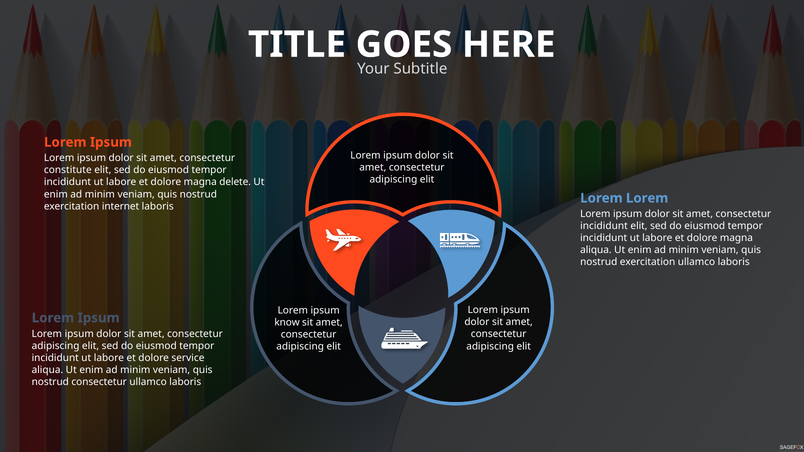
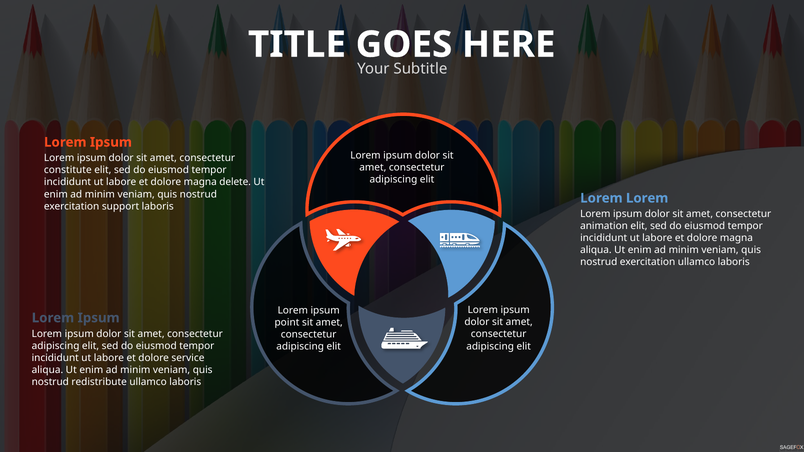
internet: internet -> support (121, 206)
incididunt: incididunt -> animation (604, 226)
know: know -> point (287, 322)
nostrud consectetur: consectetur -> redistribute (99, 382)
